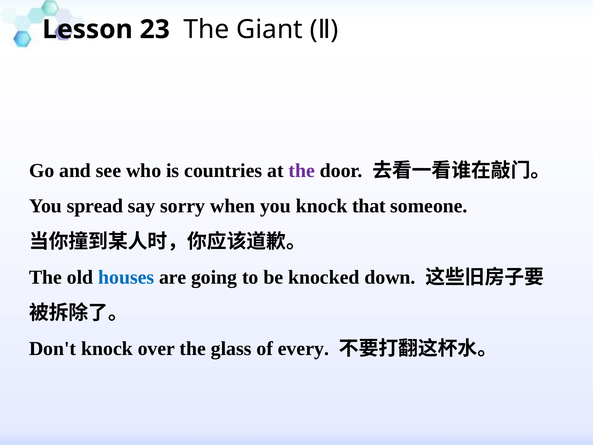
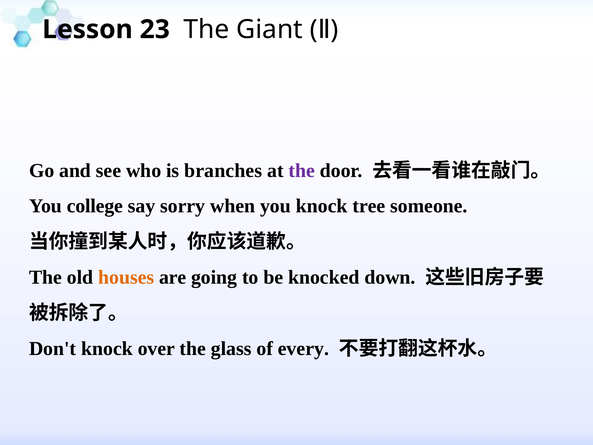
countries: countries -> branches (223, 170)
spread: spread -> college (95, 206)
that: that -> tree (369, 206)
houses colour: blue -> orange (126, 277)
